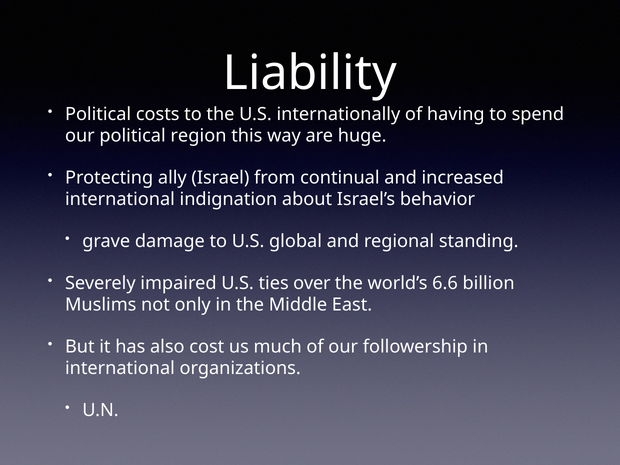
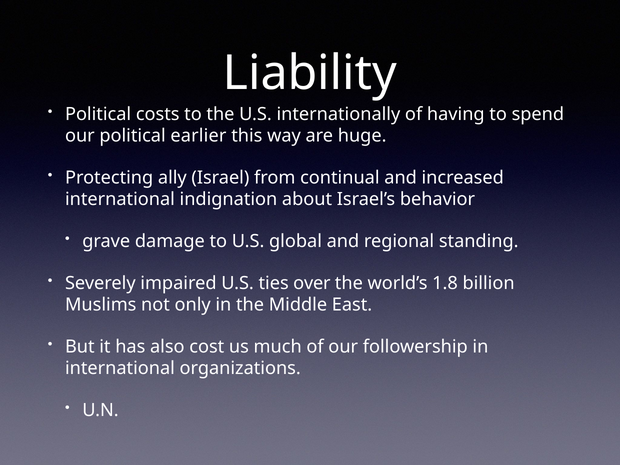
region: region -> earlier (198, 136)
6.6: 6.6 -> 1.8 (445, 283)
